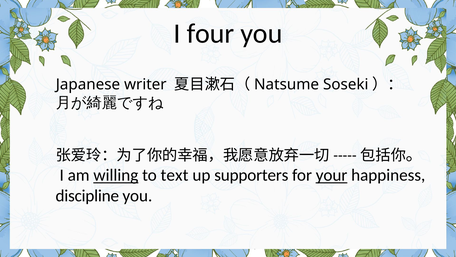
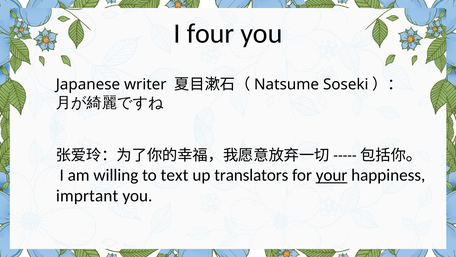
willing underline: present -> none (116, 175)
supporters: supporters -> translators (251, 175)
discipline: discipline -> imprtant (87, 196)
